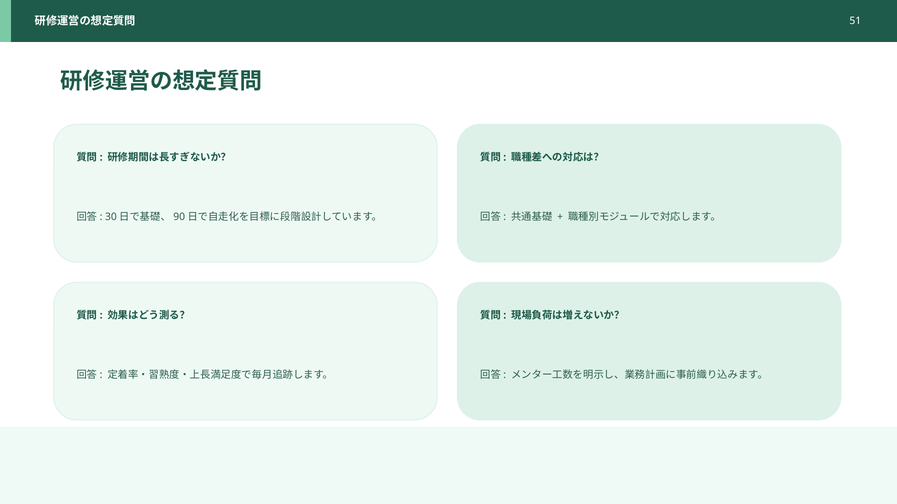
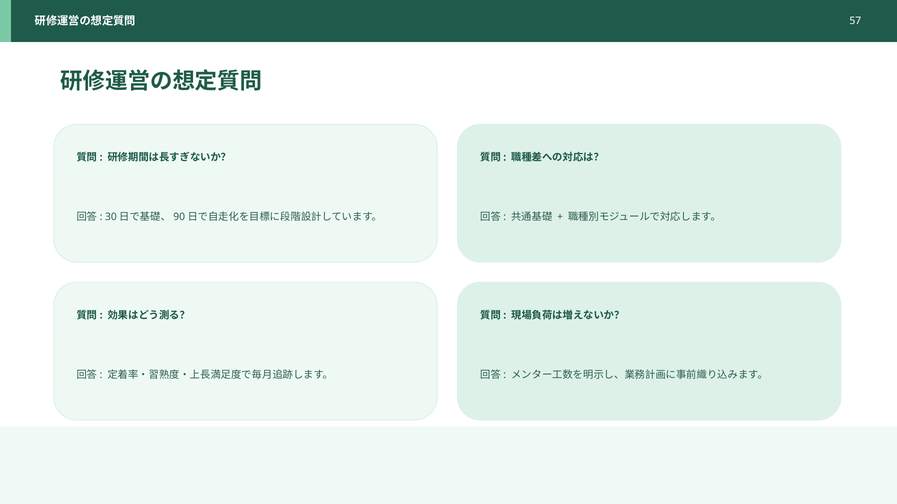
51: 51 -> 57 (855, 21)
